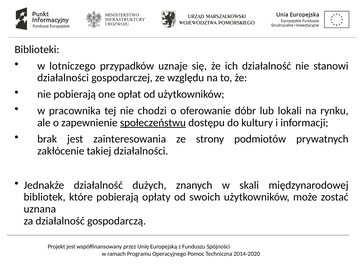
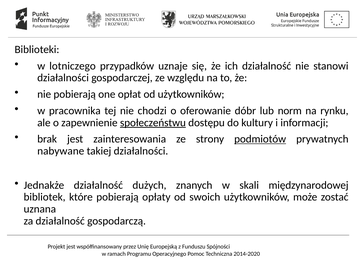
lokali: lokali -> norm (290, 111)
podmiotów underline: none -> present (260, 139)
zakłócenie: zakłócenie -> nabywane (61, 151)
